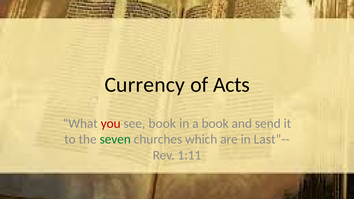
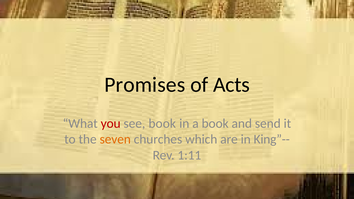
Currency: Currency -> Promises (145, 85)
seven colour: green -> orange (115, 139)
Last”--: Last”-- -> King”-- (272, 139)
